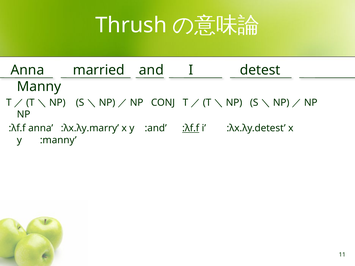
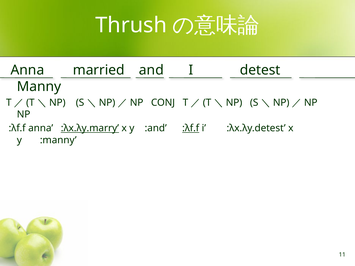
:λx.λy.marry underline: none -> present (90, 128)
